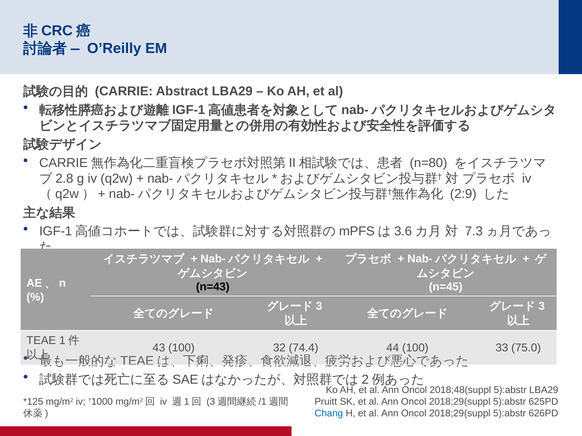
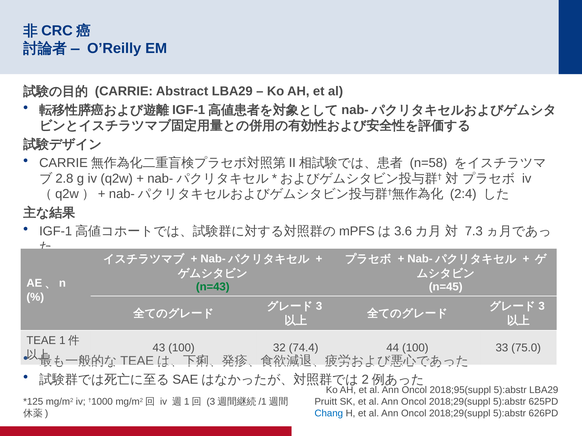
n=80: n=80 -> n=58 (428, 163)
2:9: 2:9 -> 2:4 (463, 194)
n=43 colour: black -> green (213, 287)
2018;48(suppl: 2018;48(suppl -> 2018;95(suppl (460, 391)
